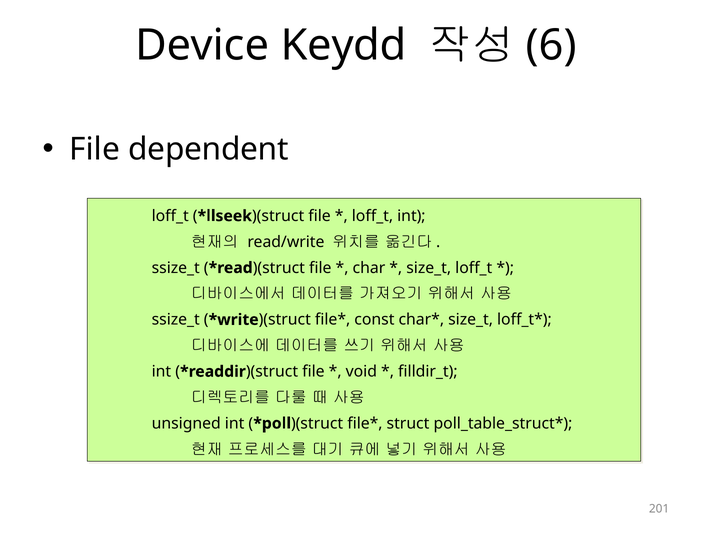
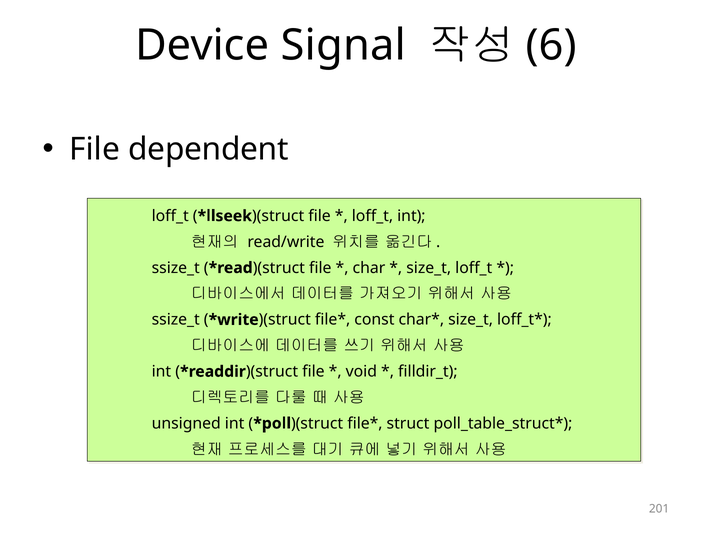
Keydd: Keydd -> Signal (343, 45)
